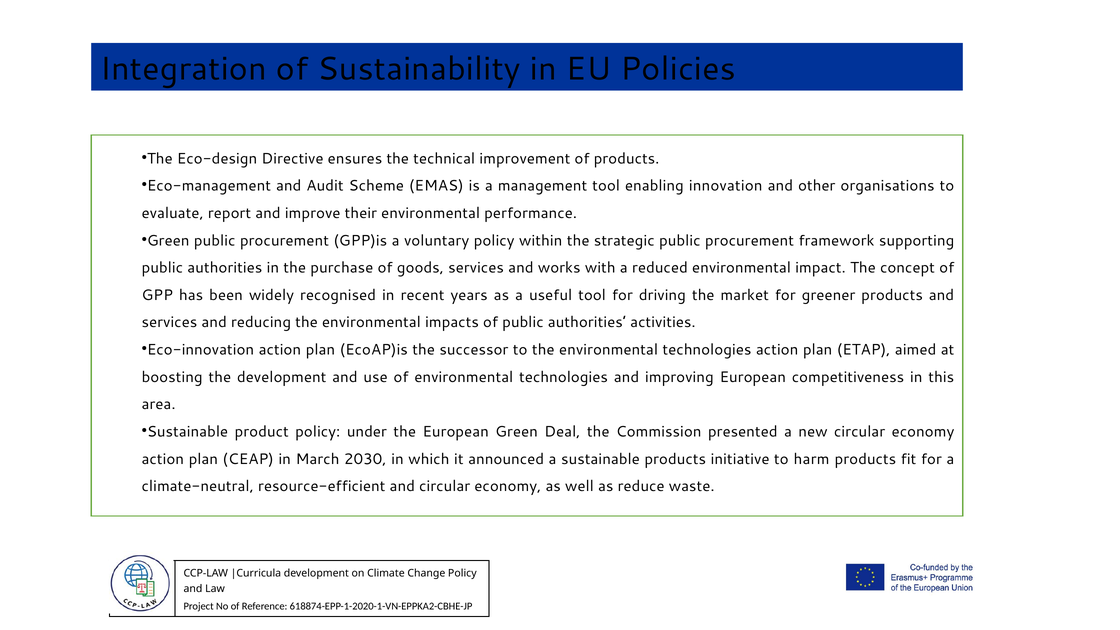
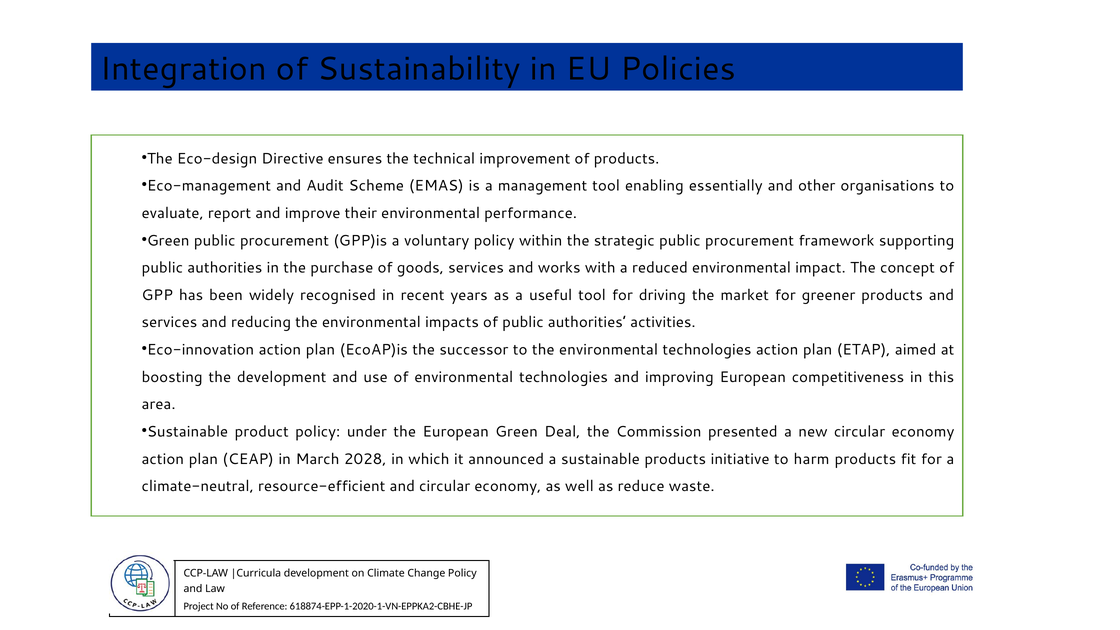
innovation: innovation -> essentially (726, 186)
2030: 2030 -> 2028 (365, 459)
